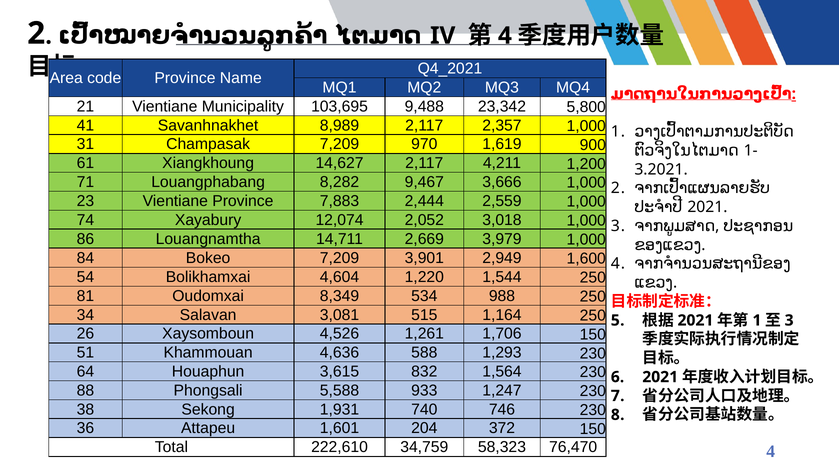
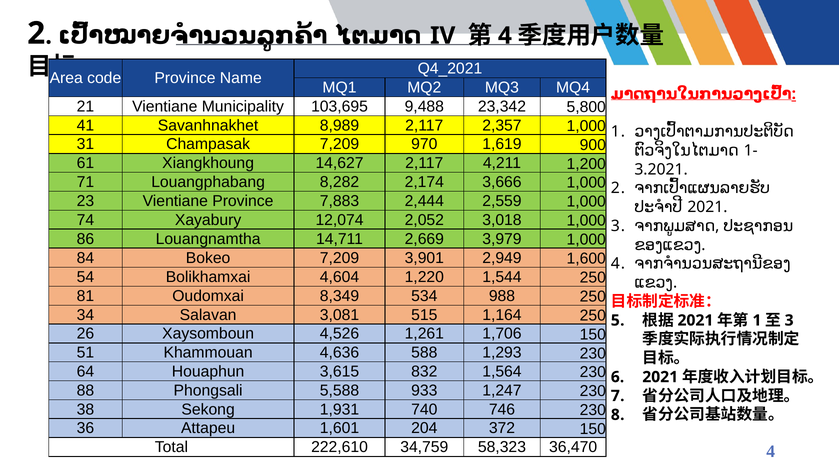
9,467: 9,467 -> 2,174 (424, 182)
76,470: 76,470 -> 36,470 (573, 447)
